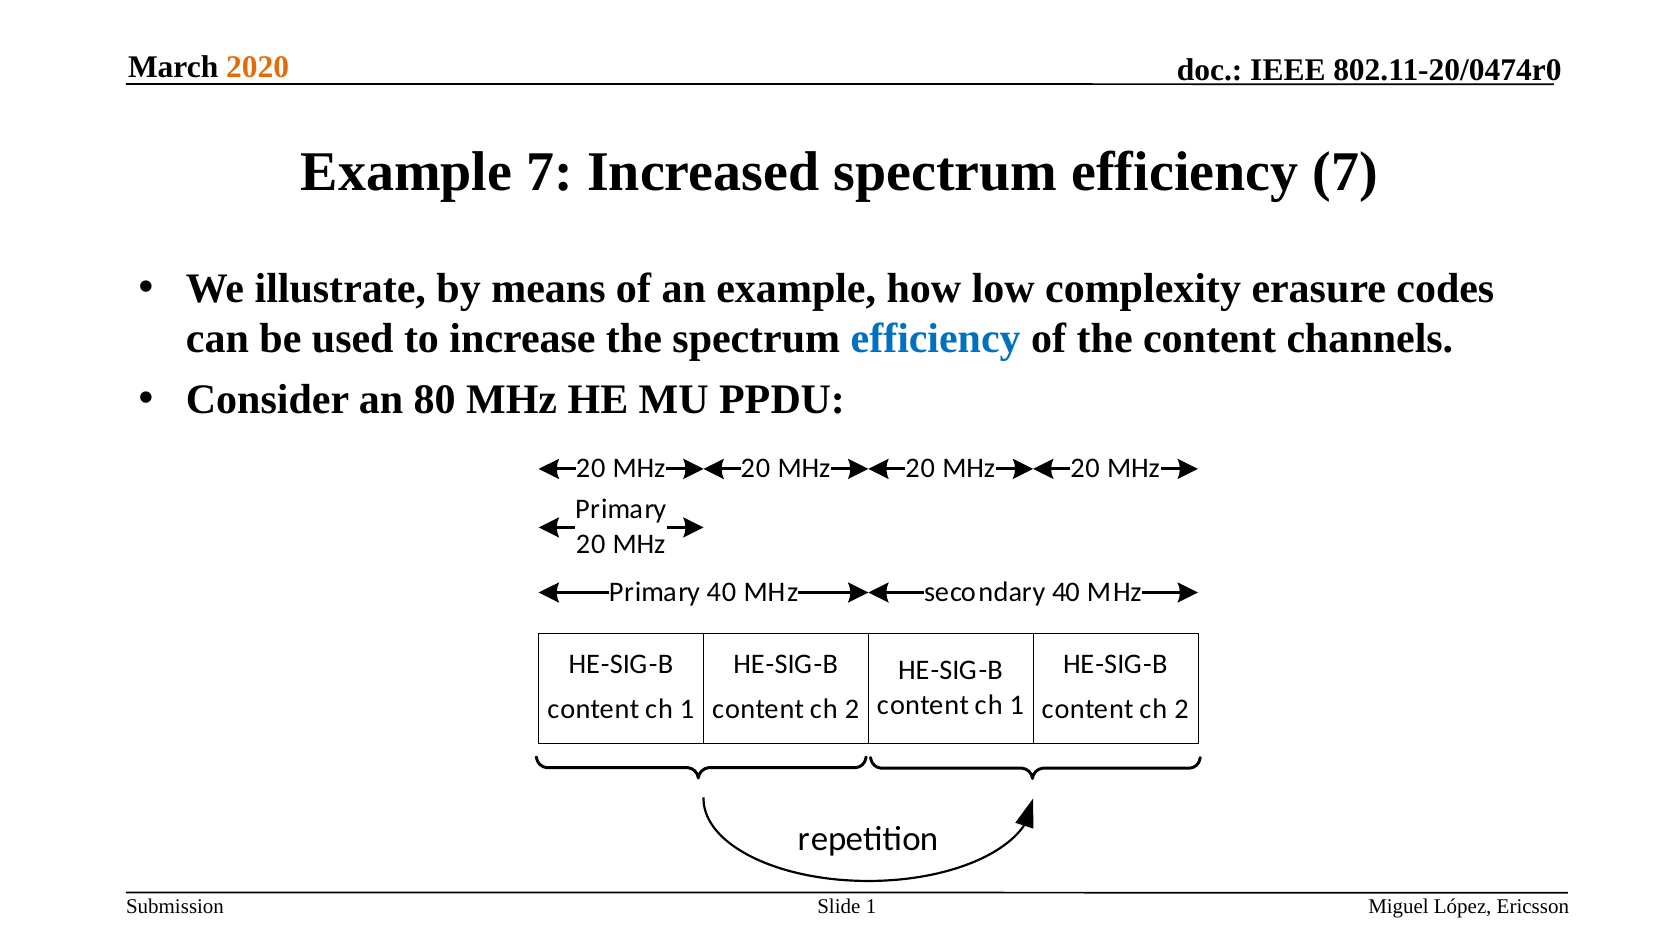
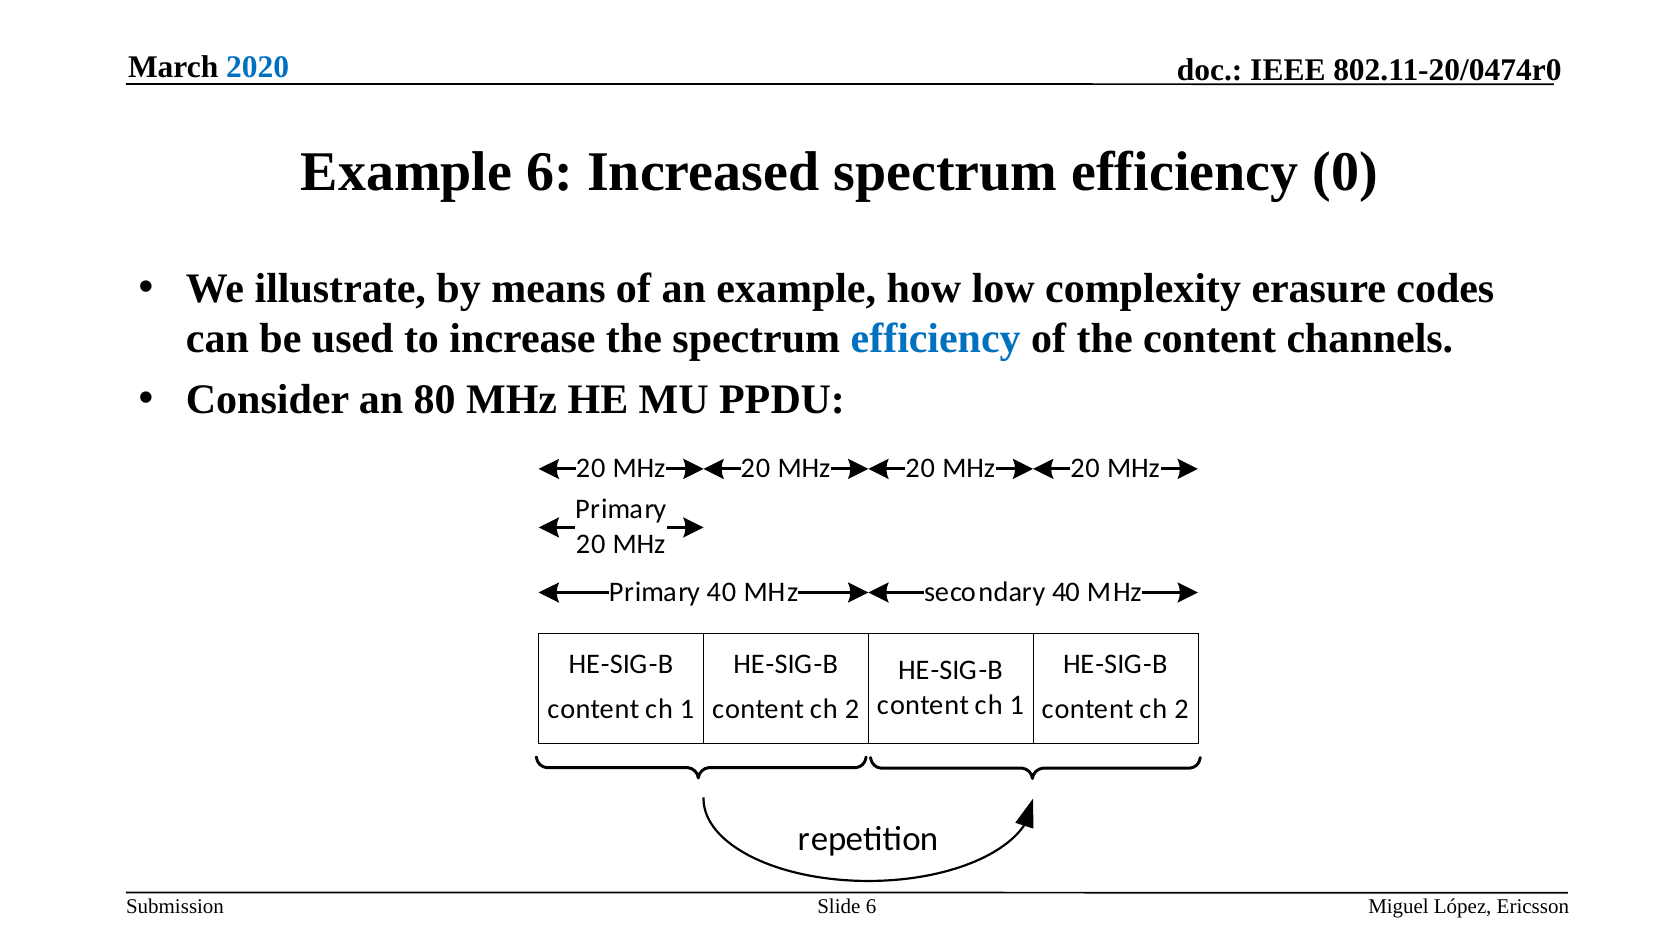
2020 colour: orange -> blue (258, 67)
Example 7: 7 -> 6 (550, 172)
efficiency 7: 7 -> 0 (1345, 172)
Slide 1: 1 -> 6 (871, 906)
